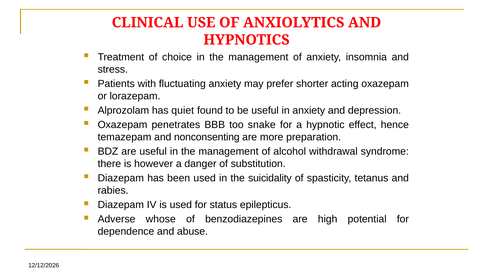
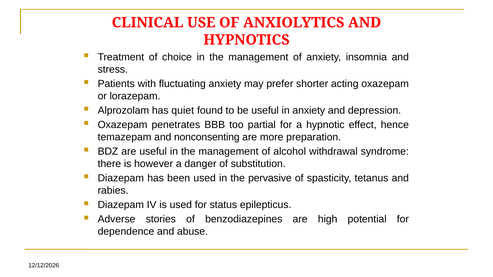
snake: snake -> partial (262, 125)
suicidality: suicidality -> pervasive (270, 178)
whose: whose -> stories (161, 219)
